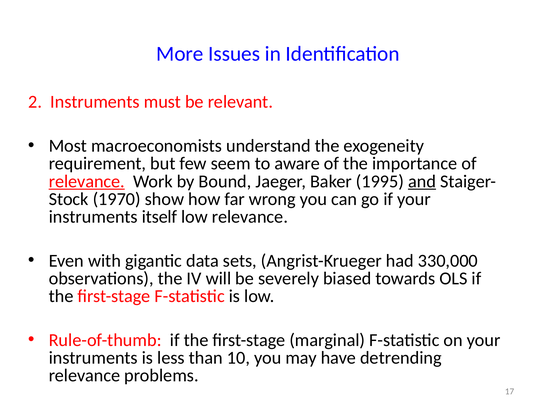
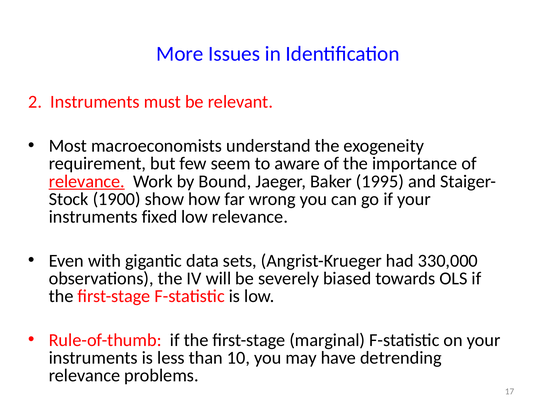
and underline: present -> none (422, 181)
1970: 1970 -> 1900 (117, 199)
itself: itself -> fixed (159, 217)
